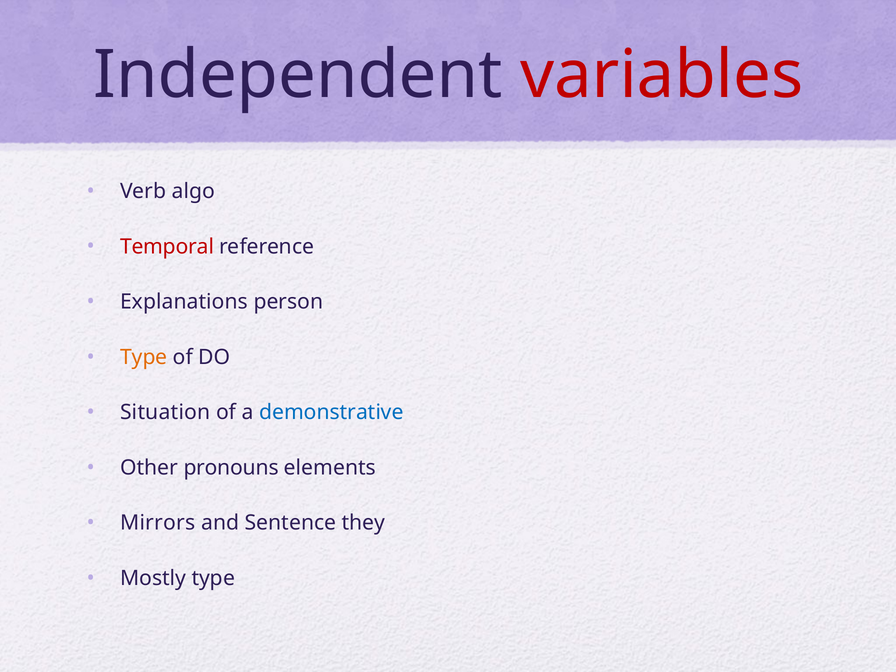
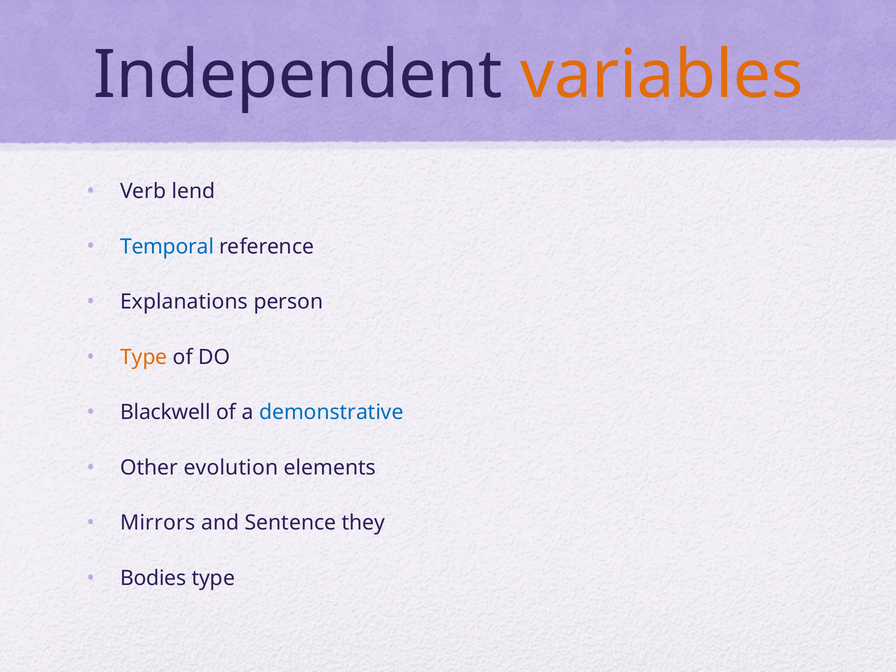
variables colour: red -> orange (662, 75)
algo: algo -> lend (193, 191)
Temporal colour: red -> blue (167, 247)
Situation: Situation -> Blackwell (165, 412)
pronouns: pronouns -> evolution (231, 468)
Mostly: Mostly -> Bodies (153, 578)
